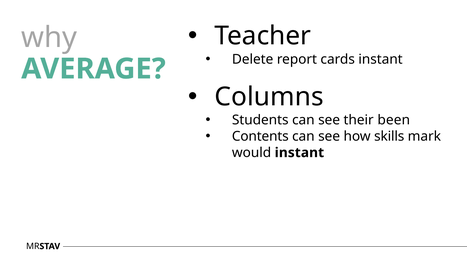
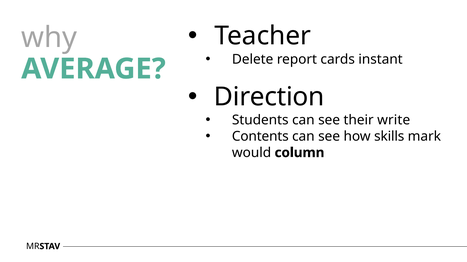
Columns: Columns -> Direction (269, 97)
been: been -> write (394, 120)
would instant: instant -> column (299, 153)
